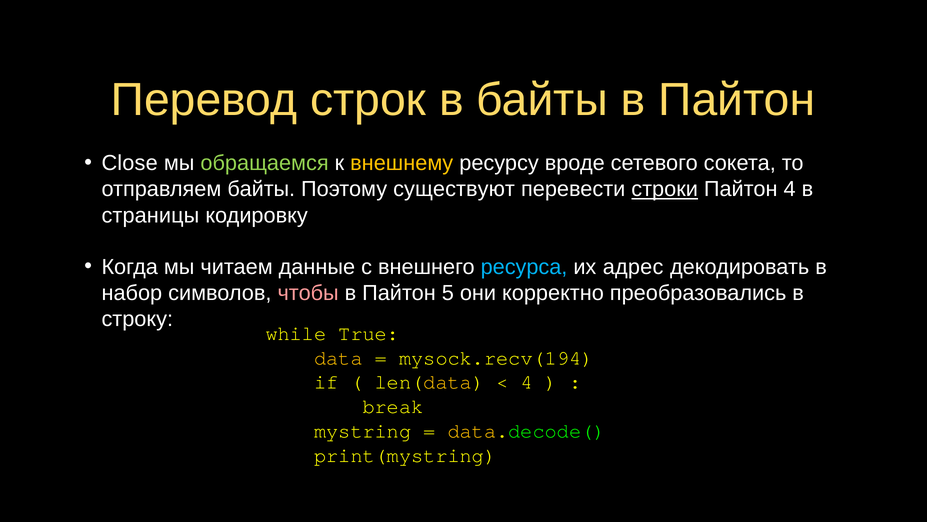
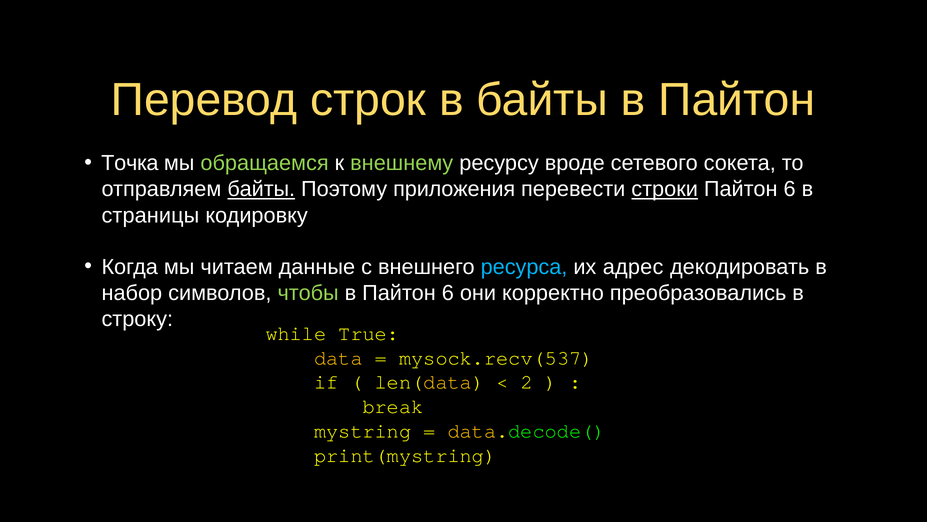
Close: Close -> Точка (130, 163)
внешнему colour: yellow -> light green (402, 163)
байты underline: none -> present (261, 189)
существуют: существуют -> приложения (454, 189)
4: 4 -> 6 (790, 189)
чтобы colour: pink -> light green (308, 293)
в Пайтон 5: 5 -> 6 (448, 293)
mysock.recv(194: mysock.recv(194 -> mysock.recv(537 (496, 357)
4: 4 -> 2 (527, 382)
